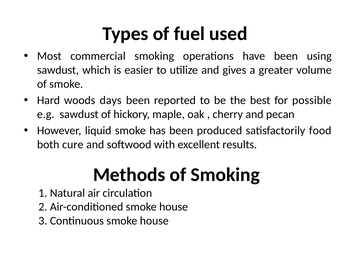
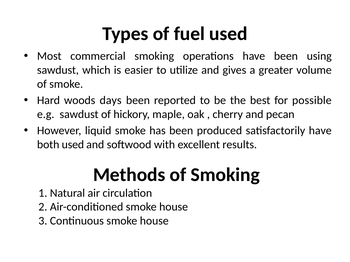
satisfactorily food: food -> have (320, 131)
both cure: cure -> used (73, 145)
